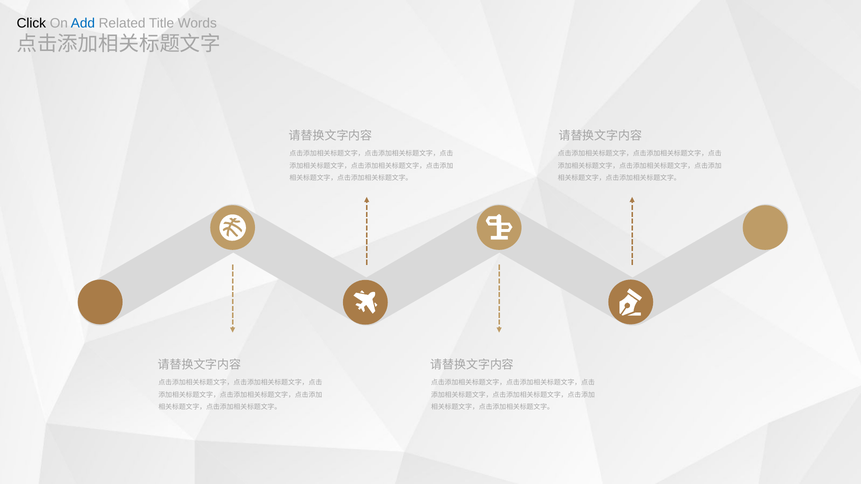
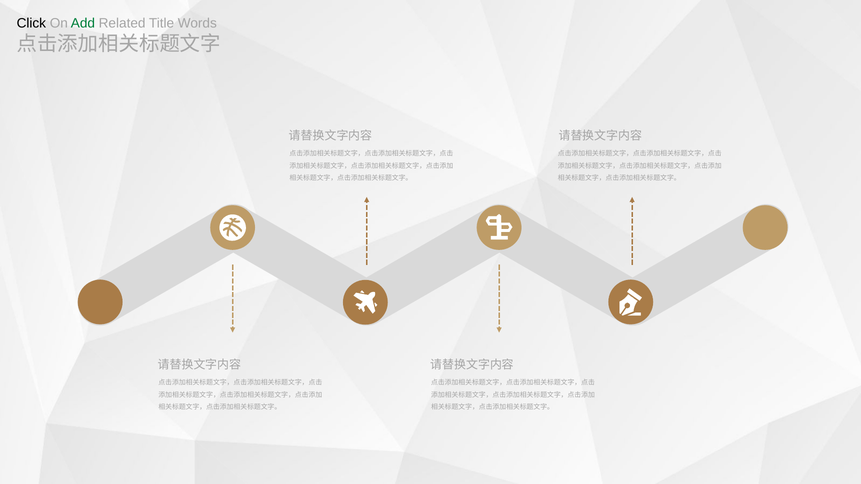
Add colour: blue -> green (83, 23)
